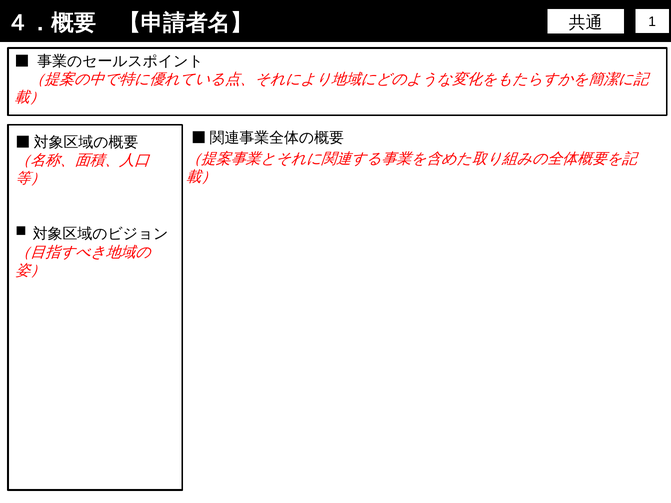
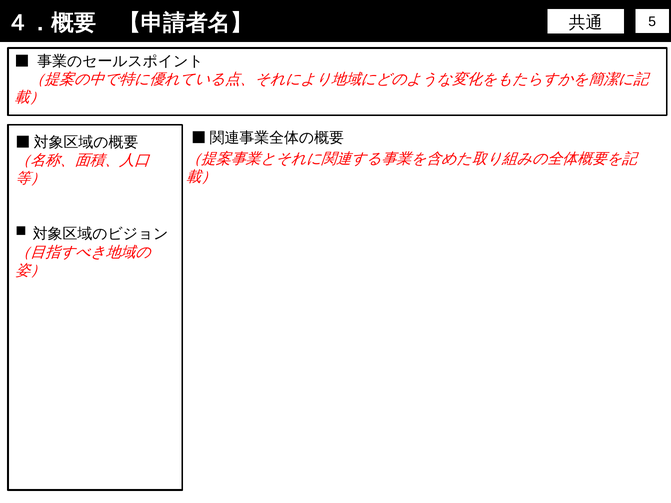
1: 1 -> 5 (652, 22)
